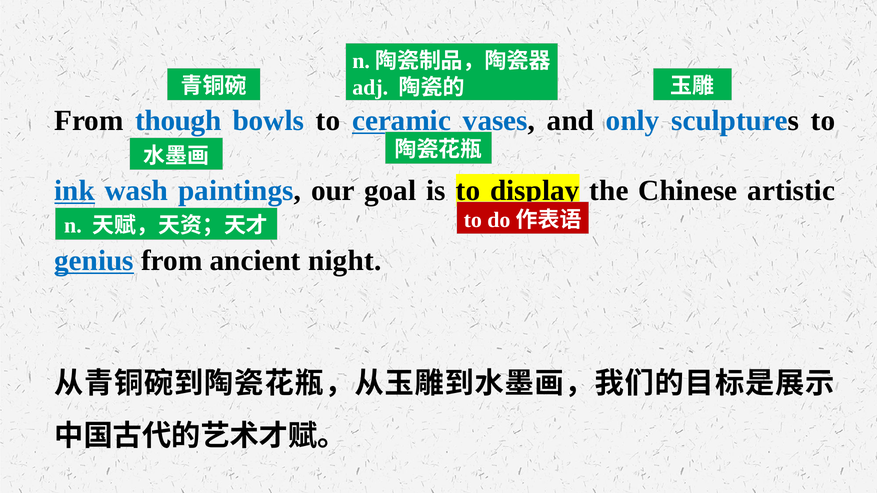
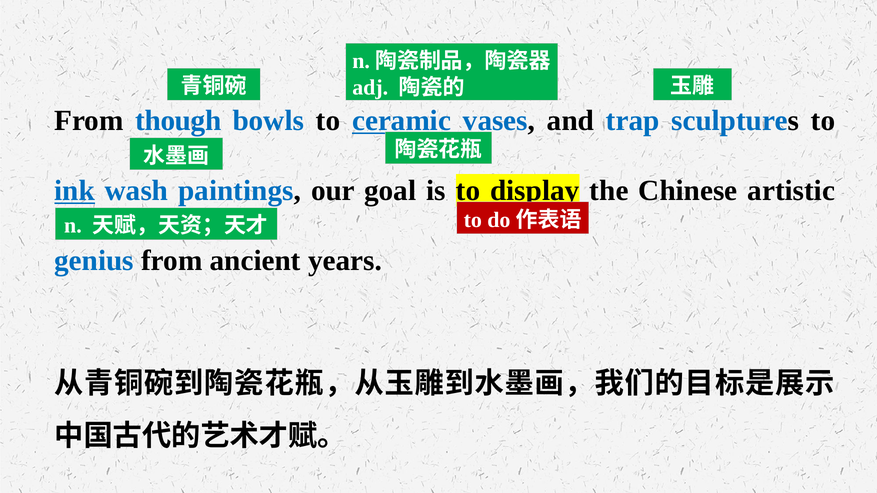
only: only -> trap (633, 121)
genius underline: present -> none (94, 261)
night: night -> years (345, 261)
